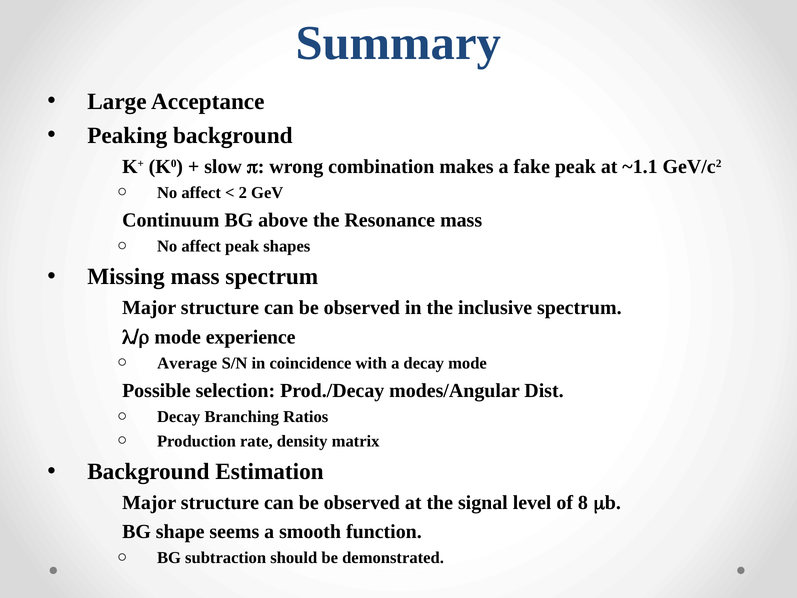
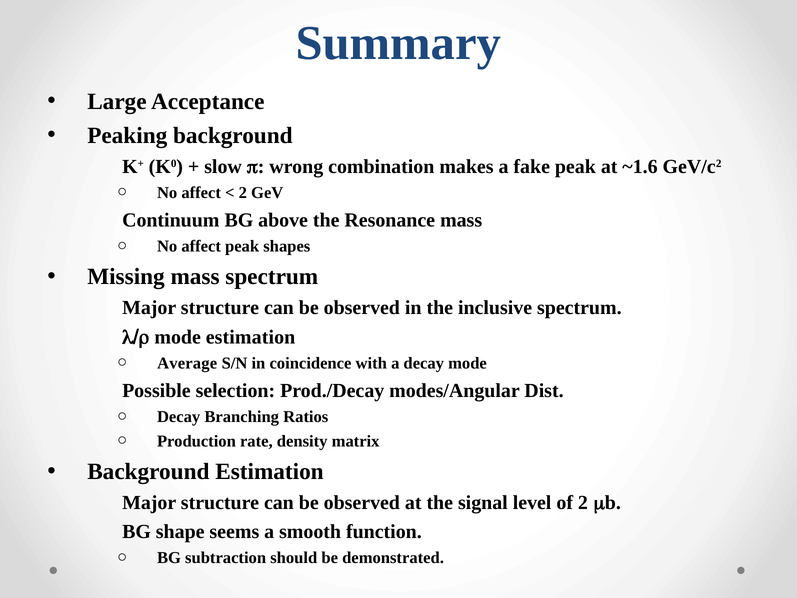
~1.1: ~1.1 -> ~1.6 (640, 166)
mode experience: experience -> estimation (251, 337)
of 8: 8 -> 2 (583, 502)
